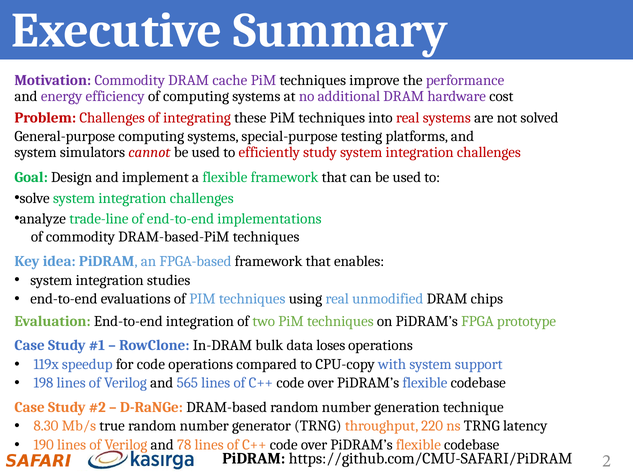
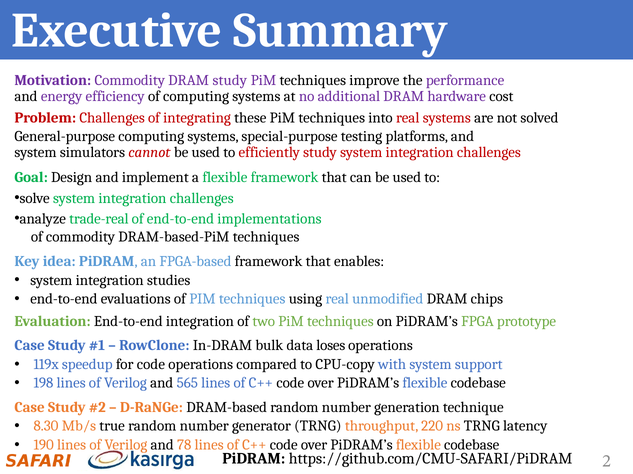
DRAM cache: cache -> study (230, 80)
trade-line: trade-line -> trade-real (99, 219)
